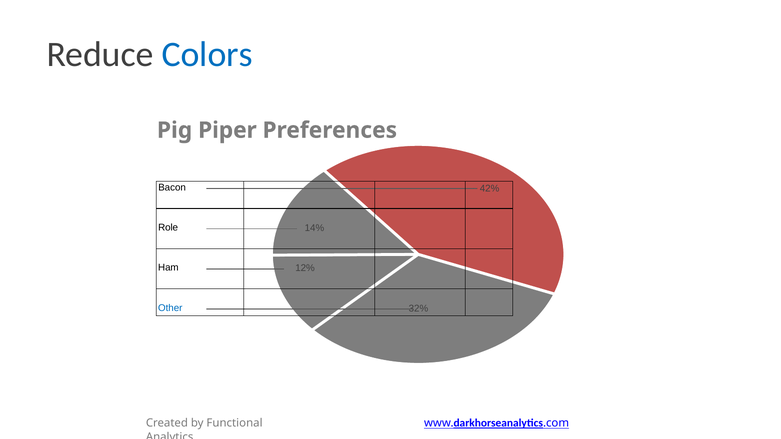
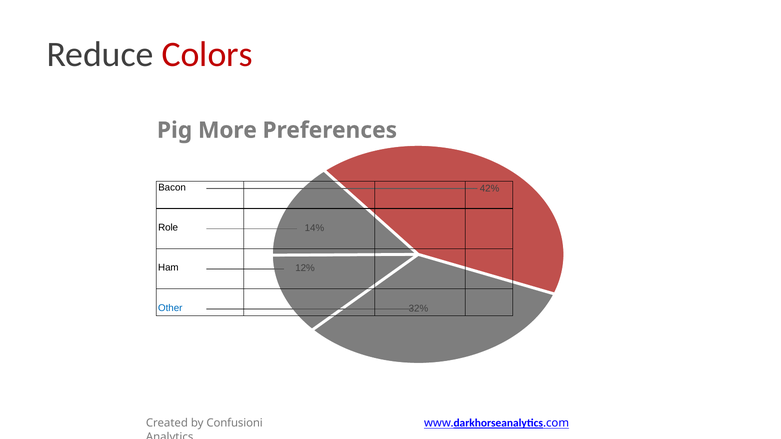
Colors colour: blue -> red (207, 55)
Piper: Piper -> More (227, 130)
Functional: Functional -> Confusioni (235, 423)
